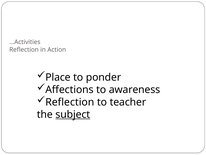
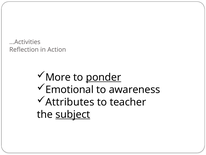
Place: Place -> More (58, 77)
ponder underline: none -> present (104, 77)
Affections: Affections -> Emotional (70, 89)
Reflection: Reflection -> Attributes (70, 102)
